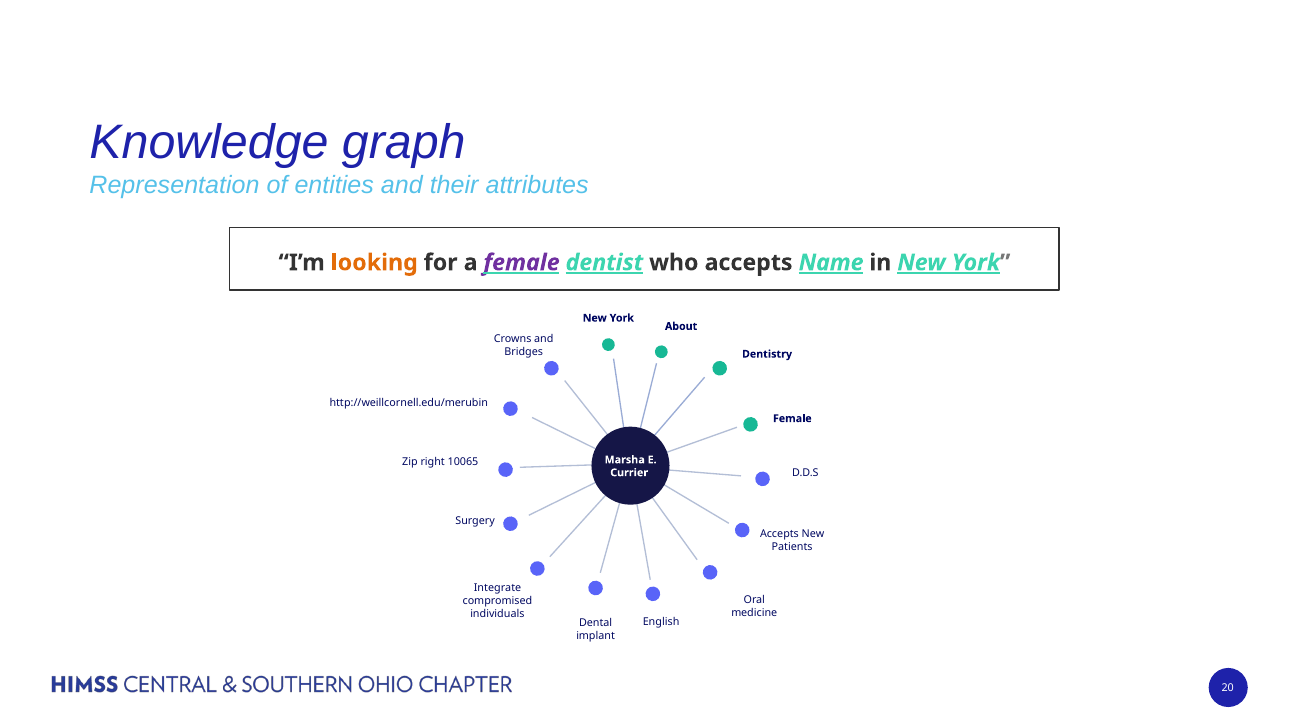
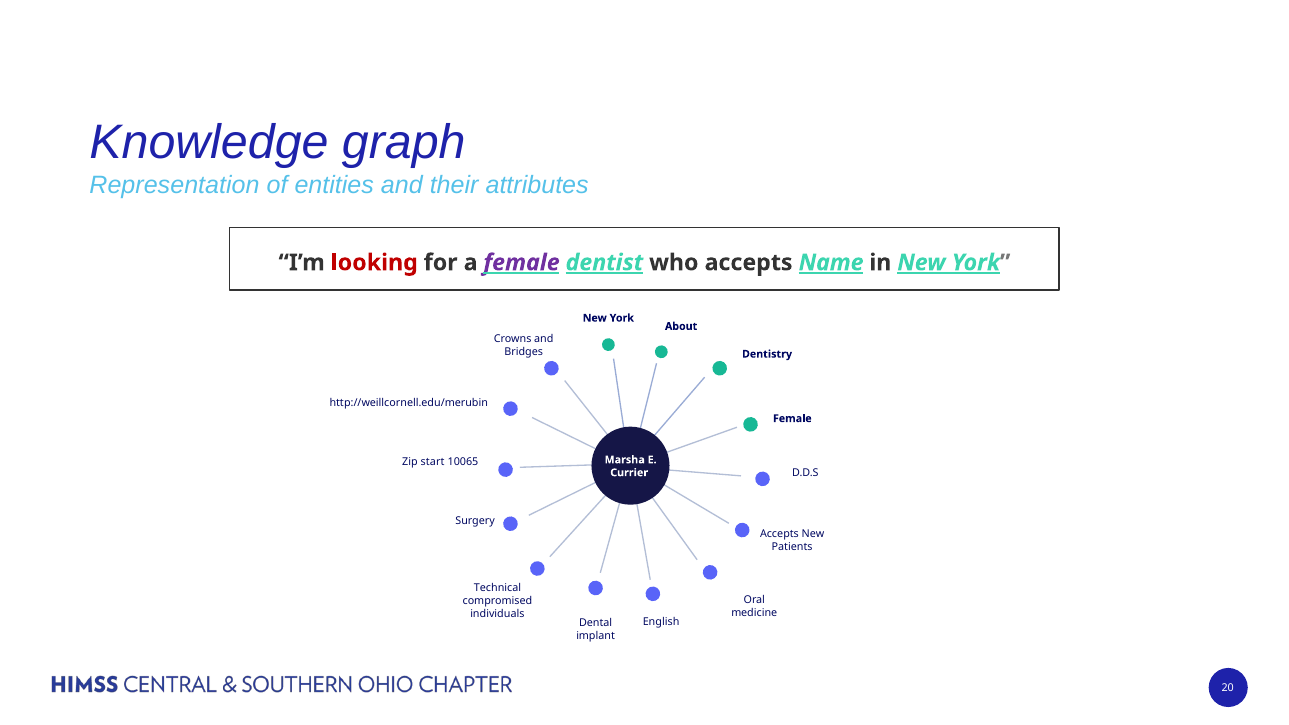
looking colour: orange -> red (374, 263)
right: right -> start (433, 462)
Integrate: Integrate -> Technical (498, 588)
